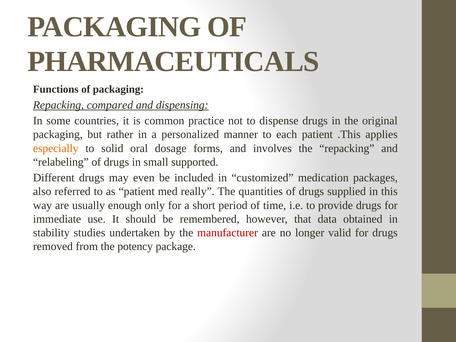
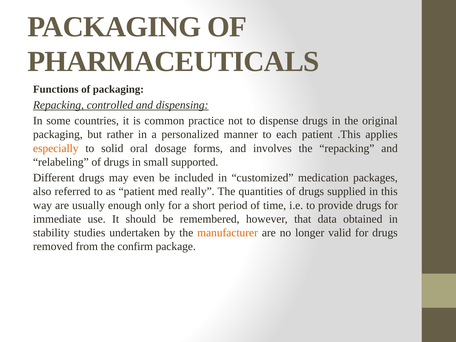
compared: compared -> controlled (110, 105)
manufacturer colour: red -> orange (228, 233)
potency: potency -> confirm (135, 246)
